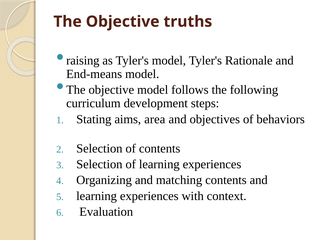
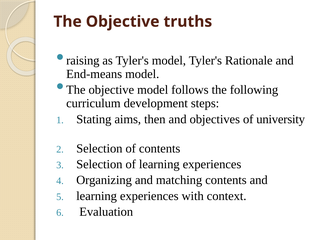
area: area -> then (155, 119)
behaviors: behaviors -> university (281, 119)
